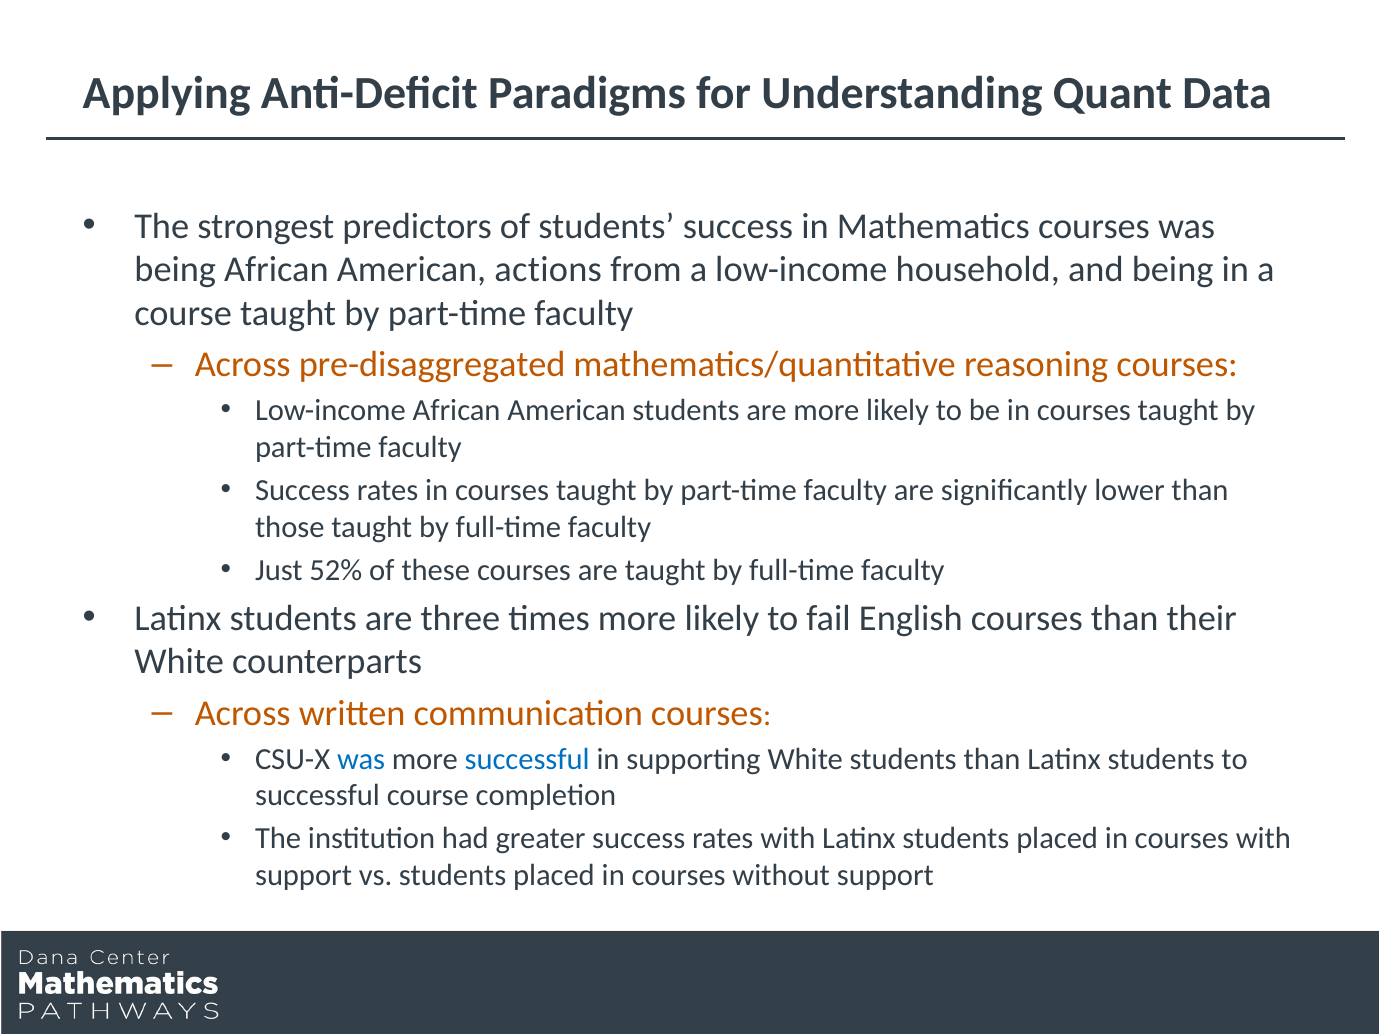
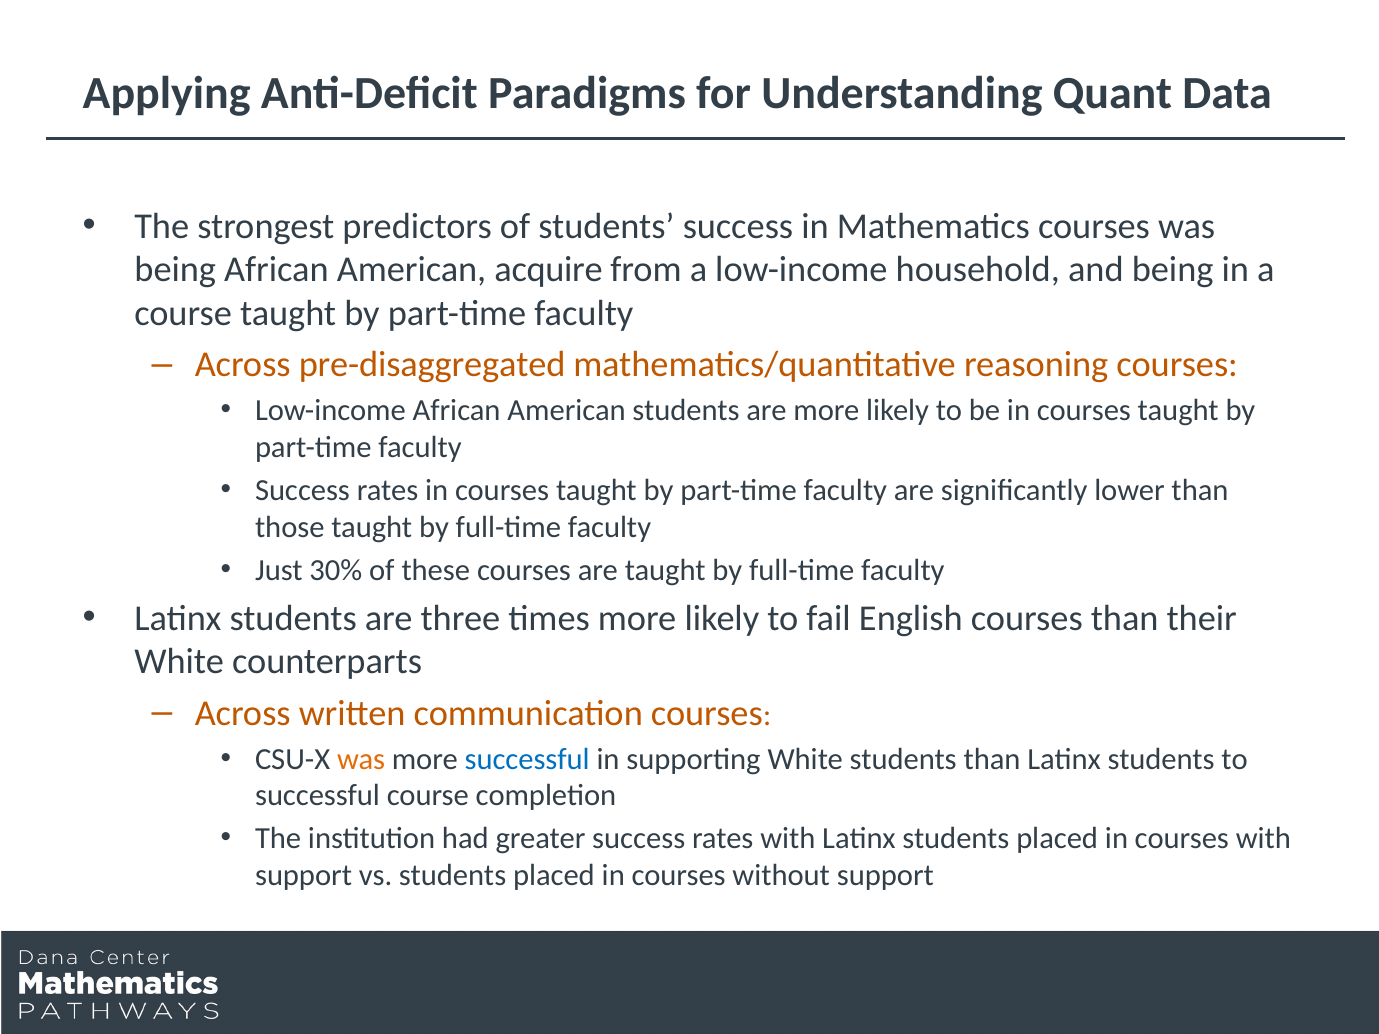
actions: actions -> acquire (549, 270)
52%: 52% -> 30% (336, 570)
was colour: blue -> orange (361, 759)
